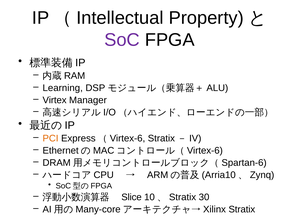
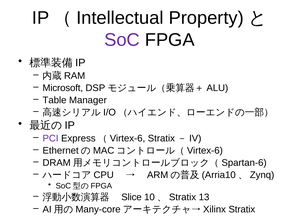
Learning: Learning -> Microsoft (63, 88)
Virtex: Virtex -> Table (55, 100)
PCI colour: orange -> purple (51, 138)
30: 30 -> 13 (204, 197)
